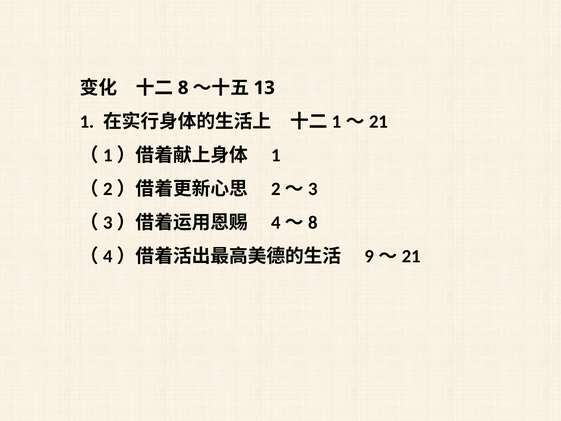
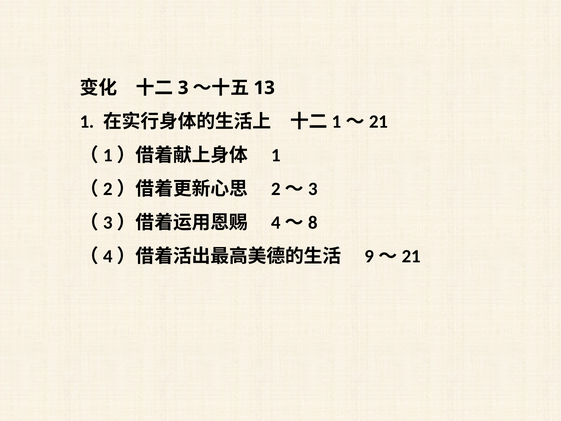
8: 8 -> 3 (183, 88)
